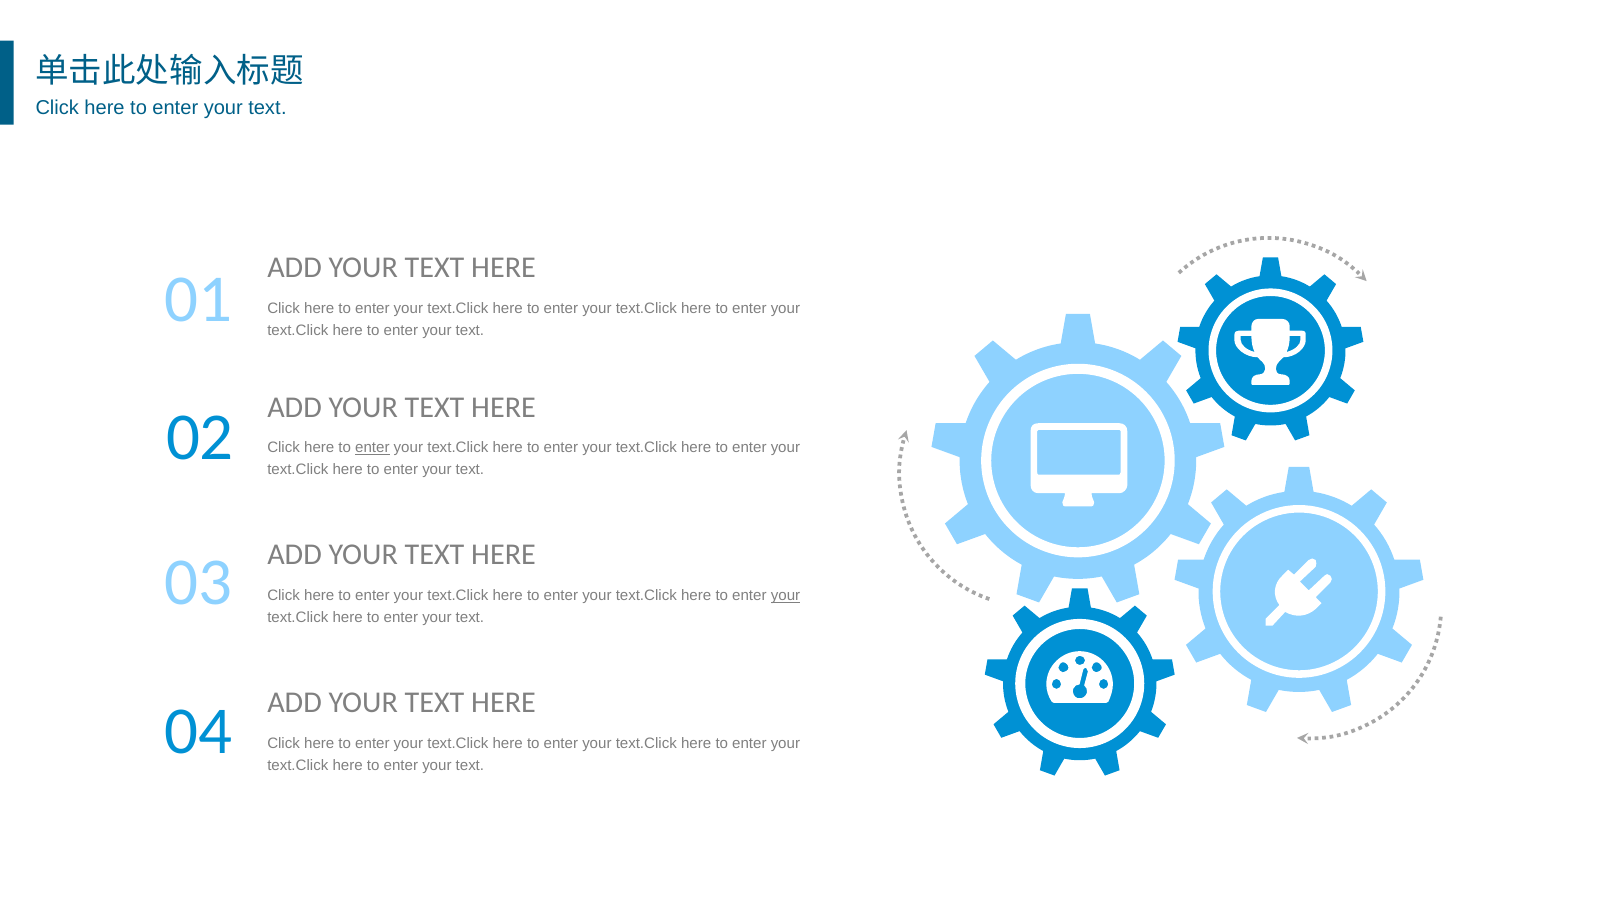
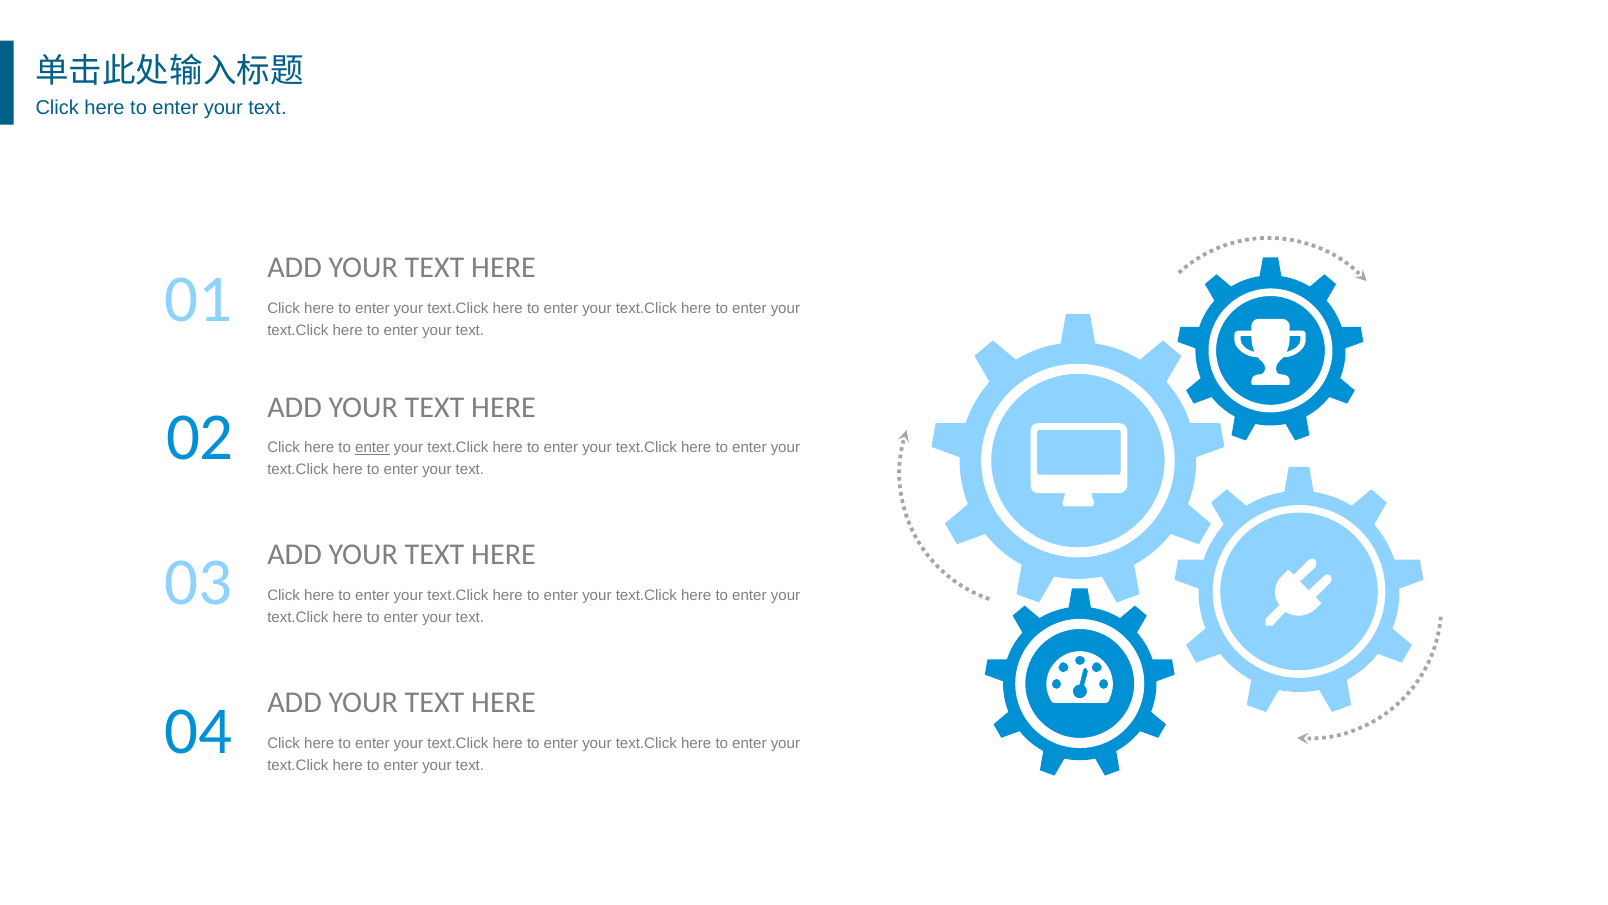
your underline: present -> none (785, 595)
